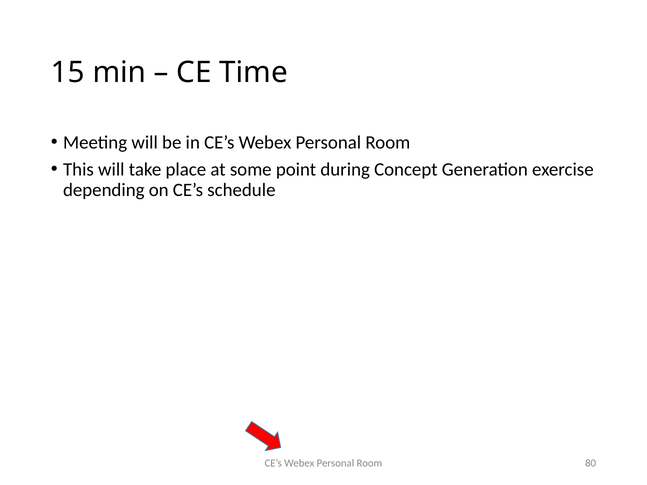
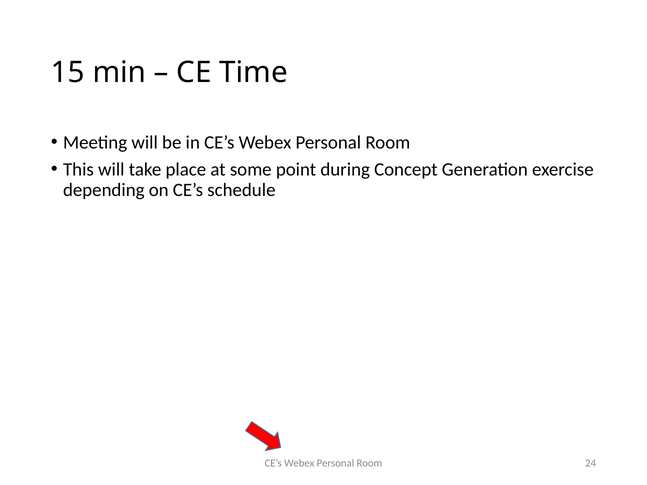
80: 80 -> 24 (591, 463)
